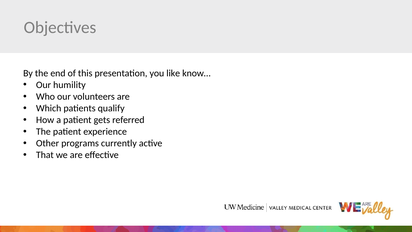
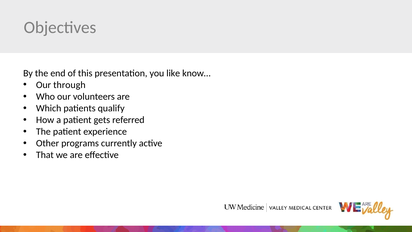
humility: humility -> through (69, 85)
